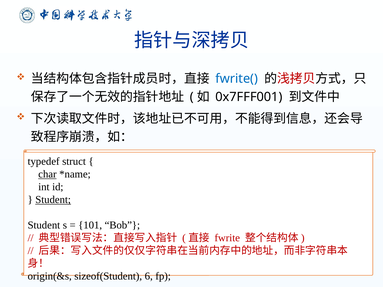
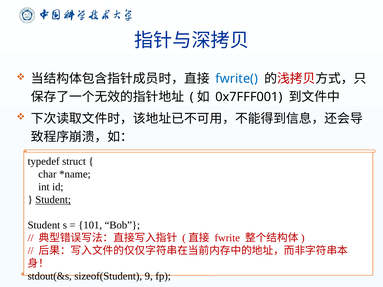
char underline: present -> none (47, 174)
origin(&s: origin(&s -> stdout(&s (50, 276)
6: 6 -> 9 (149, 276)
